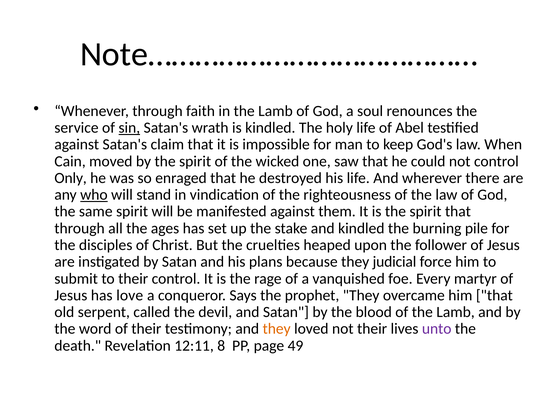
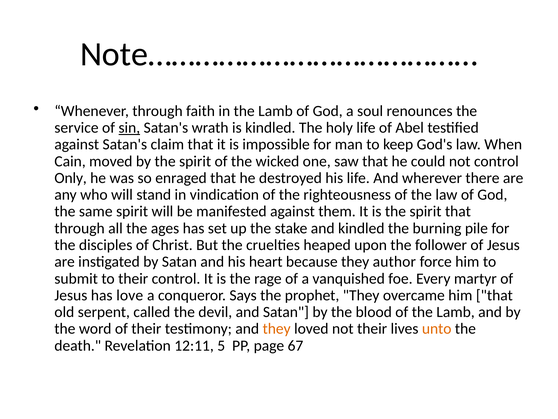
who underline: present -> none (94, 195)
plans: plans -> heart (266, 261)
judicial: judicial -> author (394, 261)
unto colour: purple -> orange (437, 328)
8: 8 -> 5 (221, 345)
49: 49 -> 67 (295, 345)
